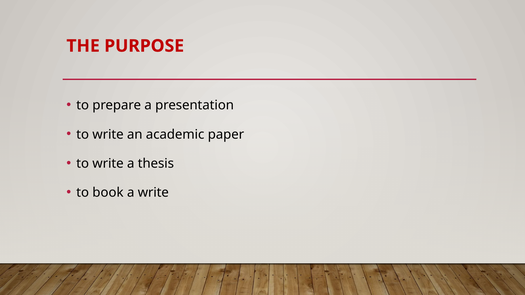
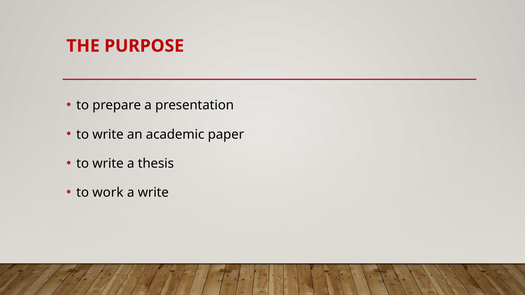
book: book -> work (108, 193)
